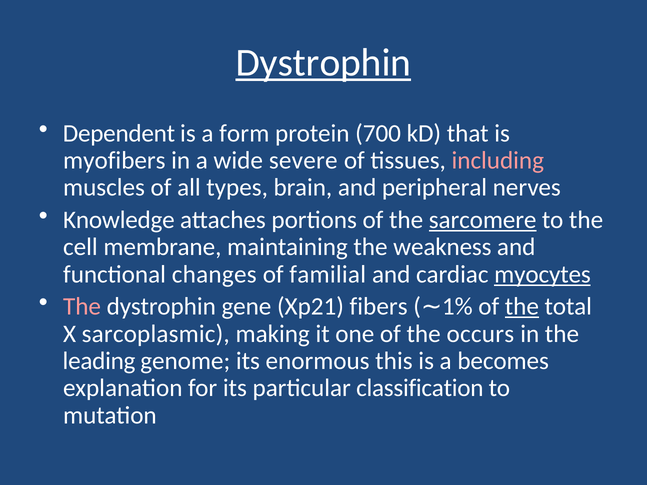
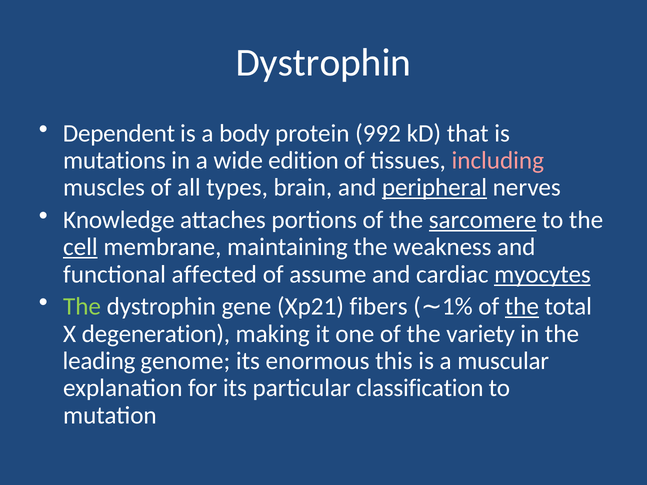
Dystrophin underline: present -> none (323, 63)
form: form -> body (244, 133)
700: 700 -> 992 (378, 133)
myofibers: myofibers -> mutations (114, 161)
severe: severe -> edition (304, 161)
peripheral underline: none -> present (435, 188)
cell underline: none -> present (80, 247)
changes: changes -> affected (214, 274)
familial: familial -> assume (328, 274)
The colour: pink -> light green (82, 307)
sarcoplasmic: sarcoplasmic -> degeneration (156, 334)
occurs: occurs -> variety (481, 334)
becomes: becomes -> muscular (503, 361)
